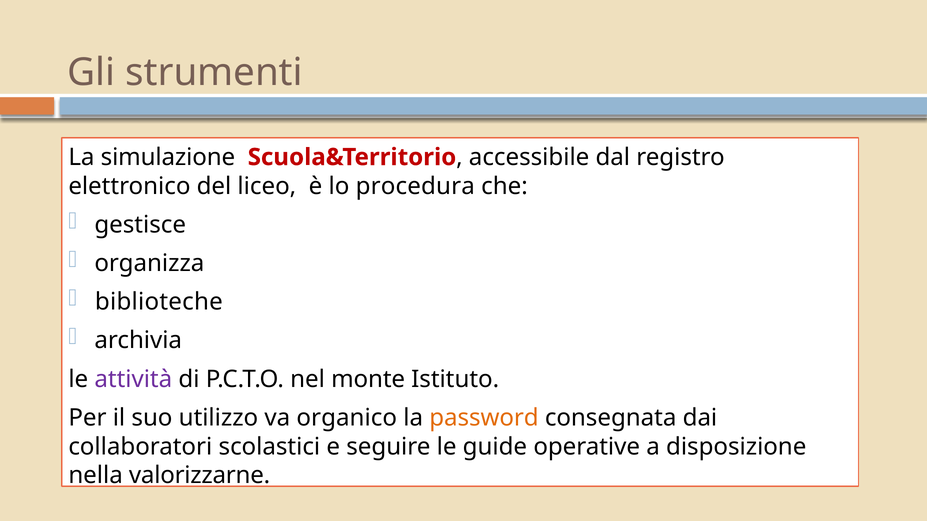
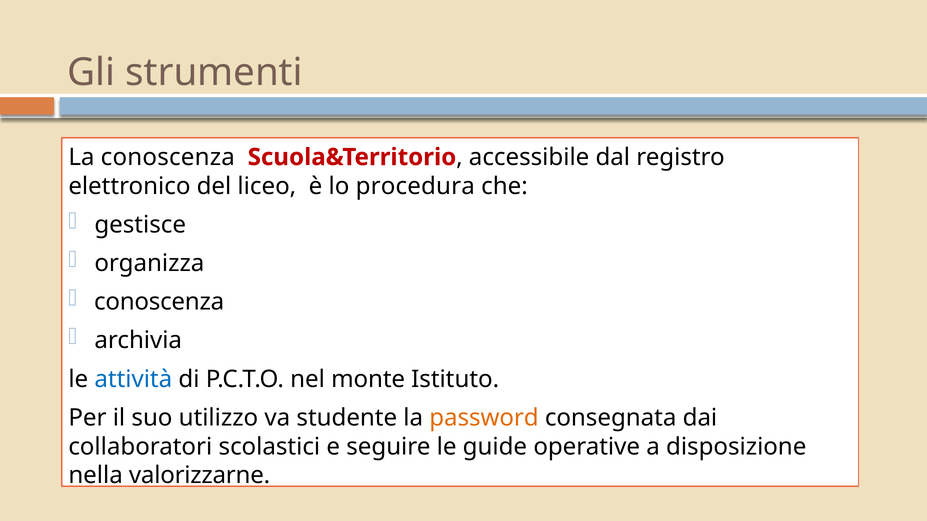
La simulazione: simulazione -> conoscenza (168, 157)
biblioteche: biblioteche -> conoscenza (159, 302)
attività colour: purple -> blue (133, 379)
organico: organico -> studente (347, 418)
